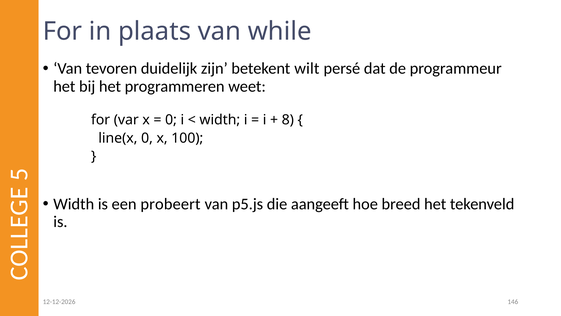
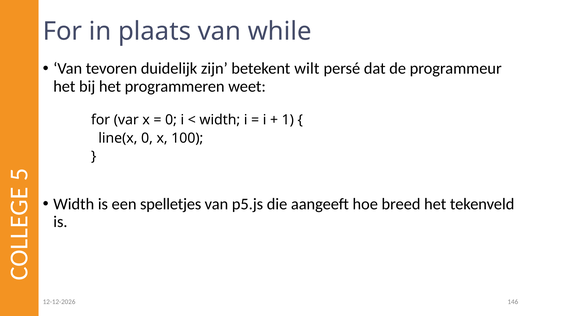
8: 8 -> 1 (288, 120)
probeert: probeert -> spelletjes (171, 204)
